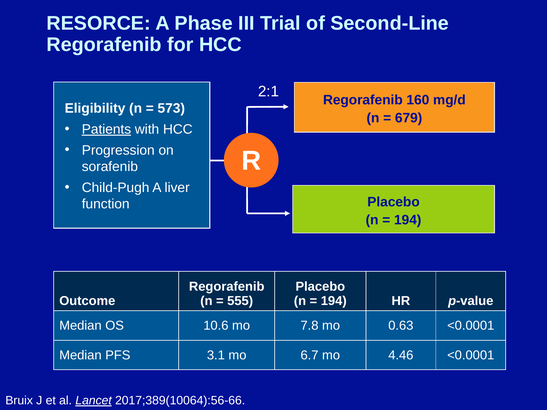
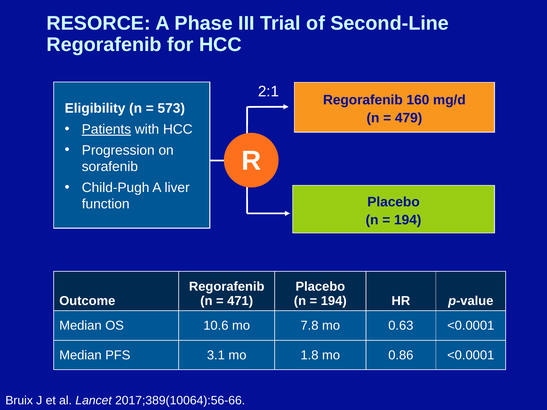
679: 679 -> 479 (409, 118)
555: 555 -> 471 (240, 301)
6.7: 6.7 -> 1.8 (310, 355)
4.46: 4.46 -> 0.86 (401, 355)
Lancet underline: present -> none (94, 401)
